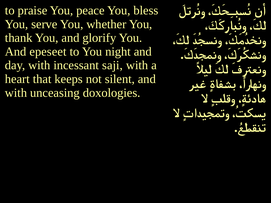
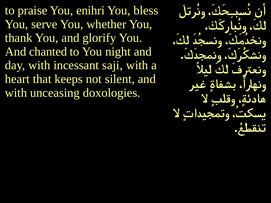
peace: peace -> enihri (90, 10)
epeseet: epeseet -> chanted (48, 52)
